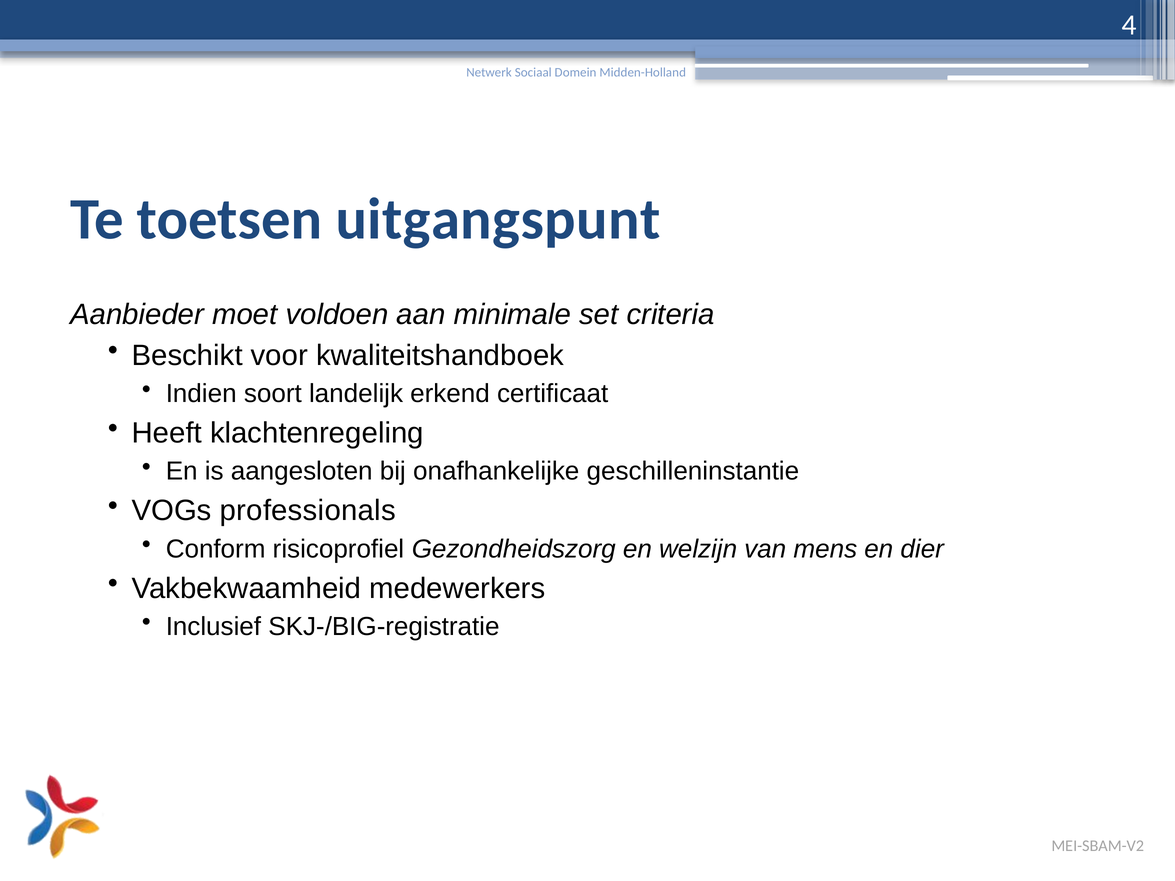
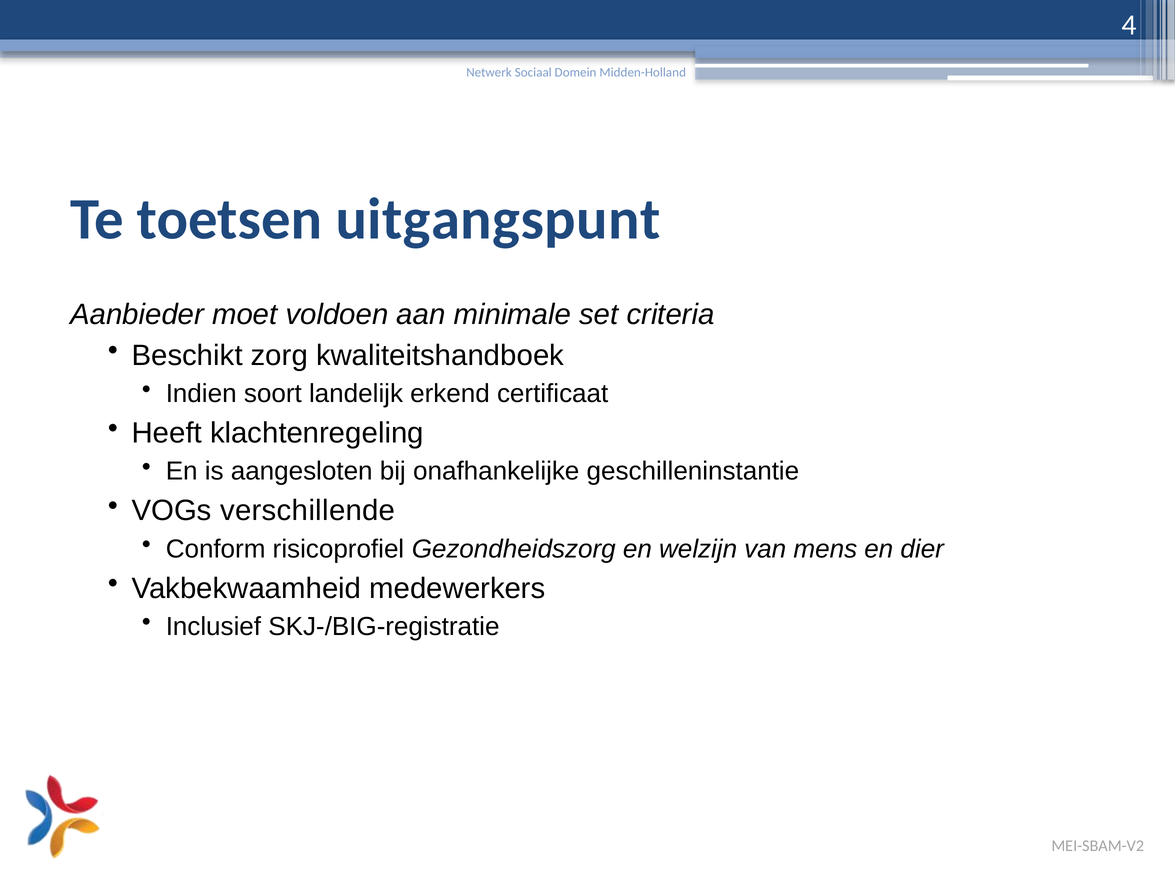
voor: voor -> zorg (279, 356)
professionals: professionals -> verschillende (308, 511)
